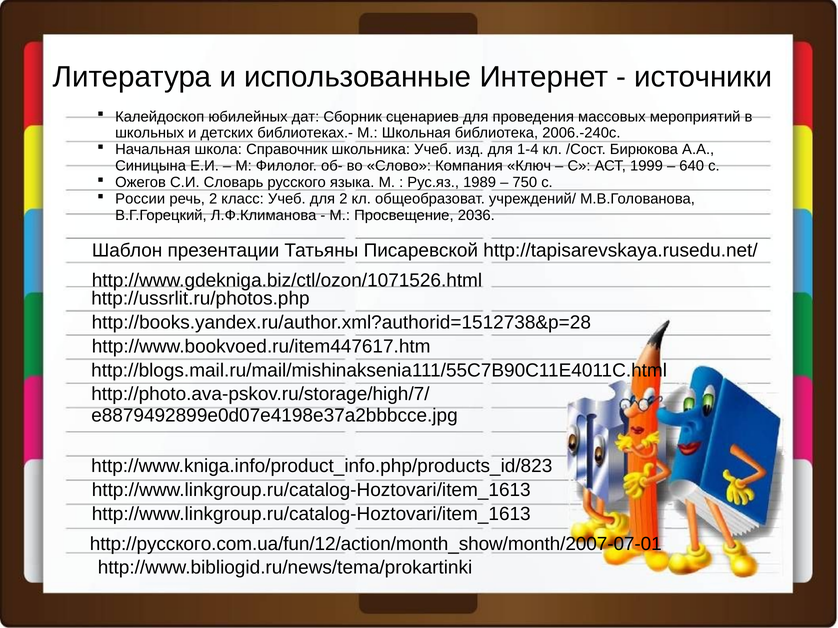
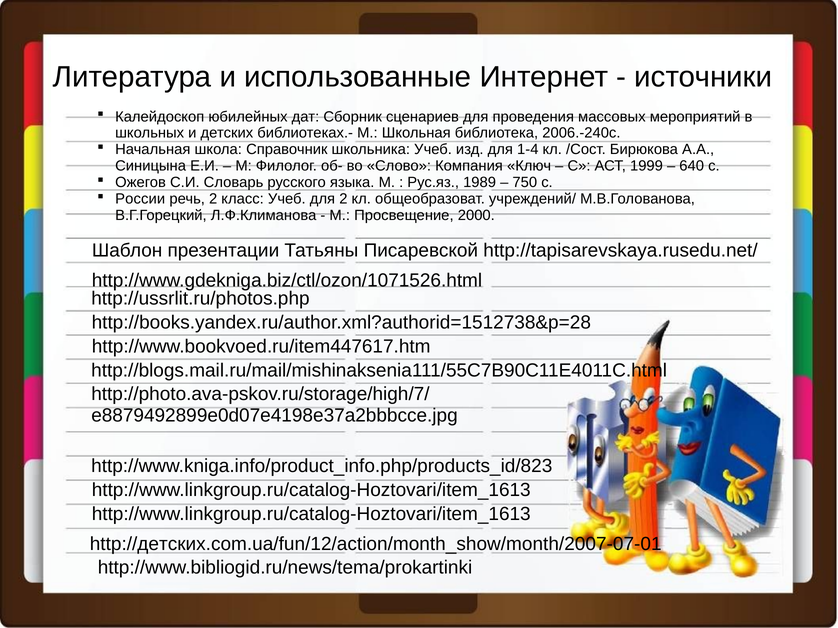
2036: 2036 -> 2000 (476, 216)
http://русского.com.ua/fun/12/action/month_show/month/2007-07-01: http://русского.com.ua/fun/12/action/month_show/month/2007-07-01 -> http://детских.com.ua/fun/12/action/month_show/month/2007-07-01 (376, 544)
